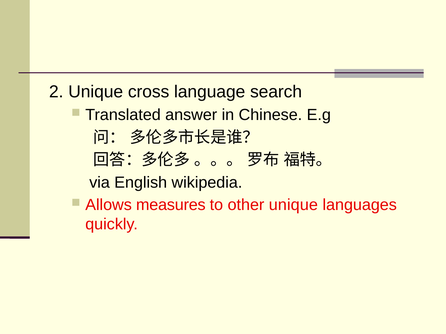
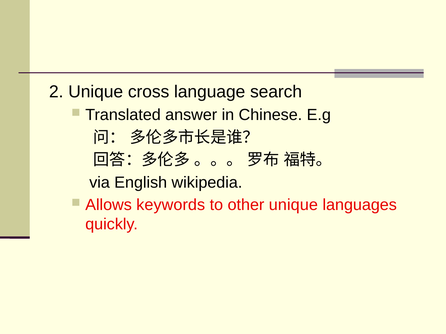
measures: measures -> keywords (171, 205)
